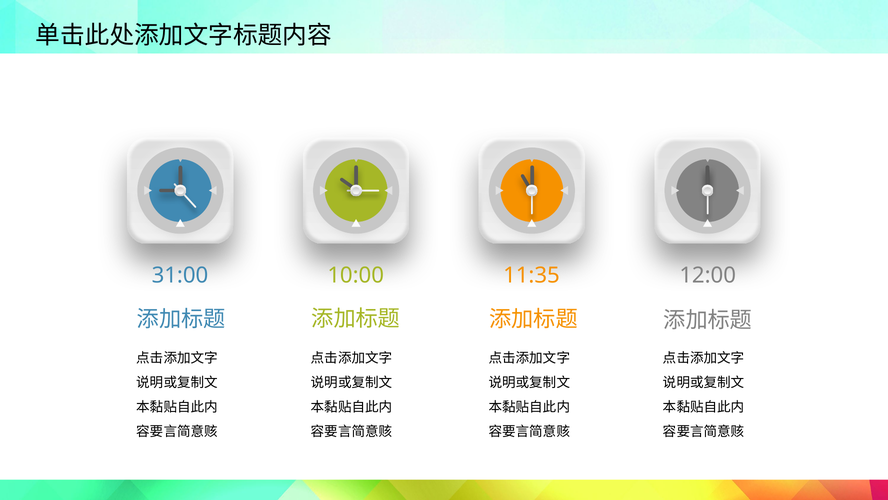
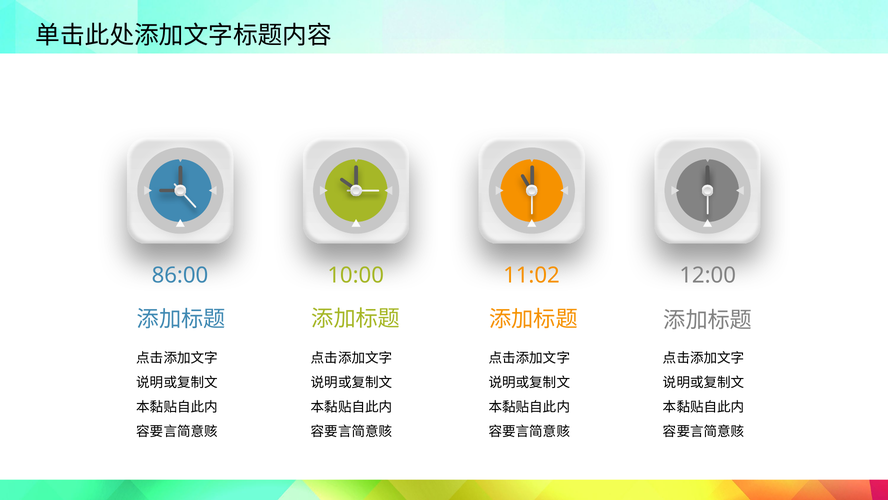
31:00: 31:00 -> 86:00 (180, 275)
11:35: 11:35 -> 11:02 (531, 275)
